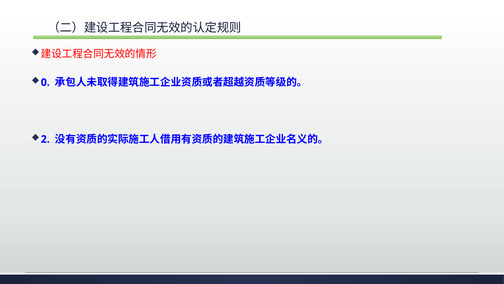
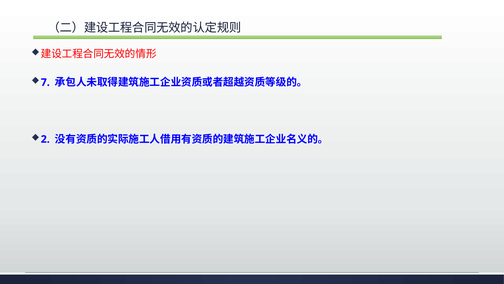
0: 0 -> 7 (45, 82)
